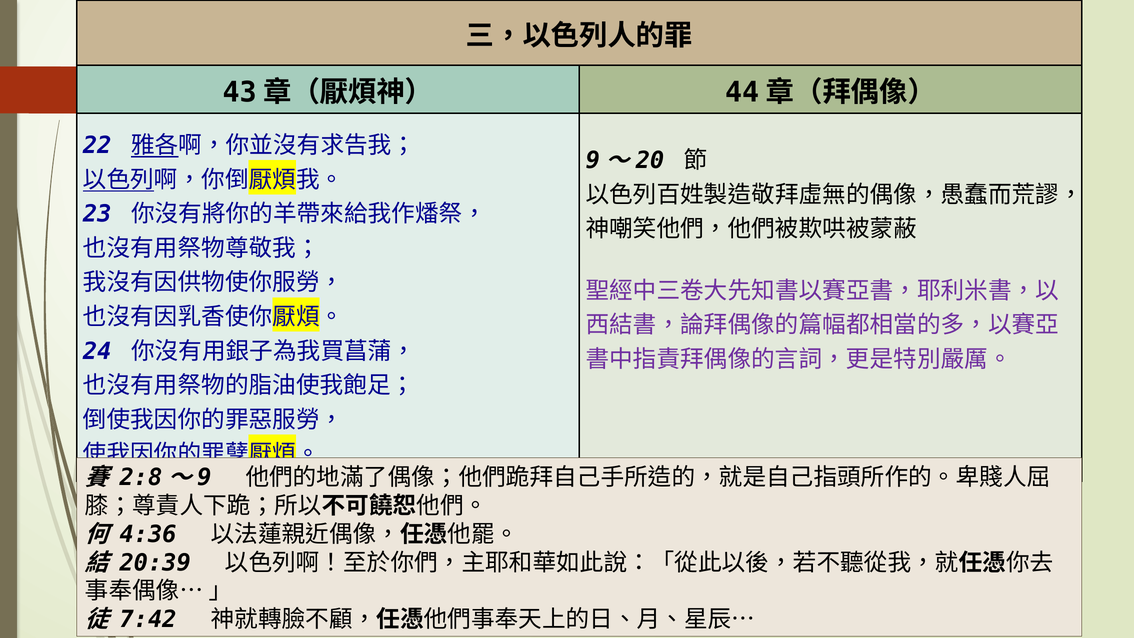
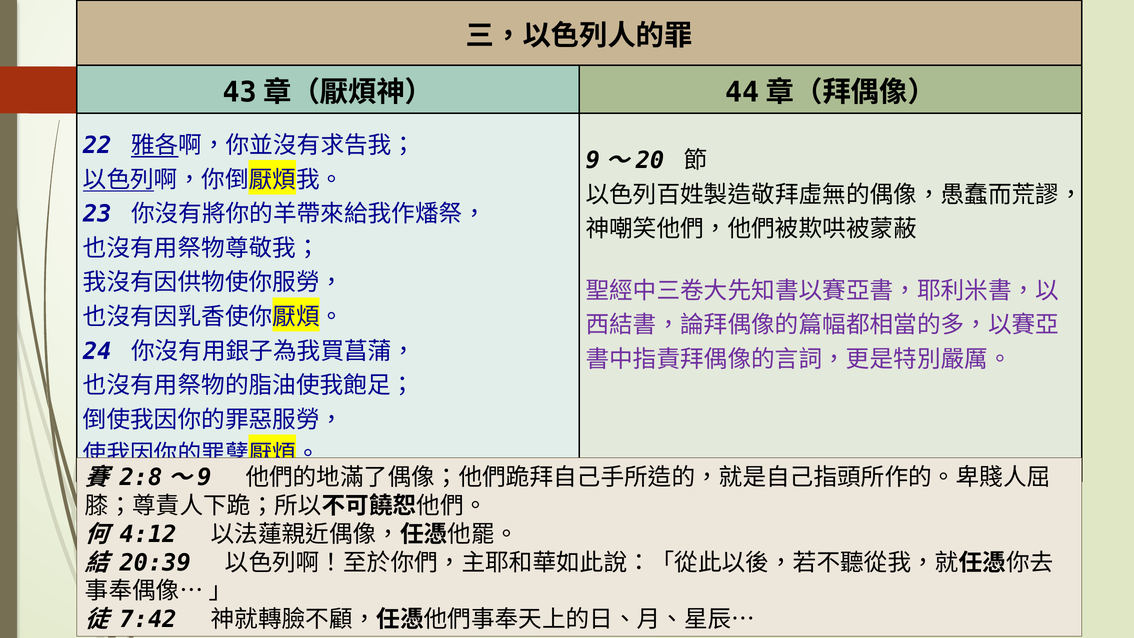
4:36: 4:36 -> 4:12 (148, 534)
